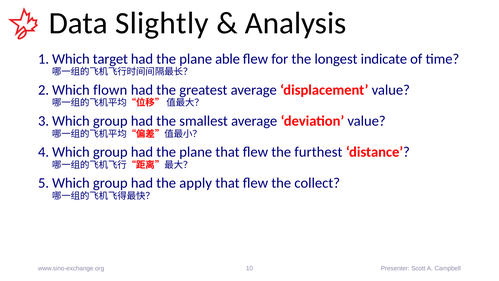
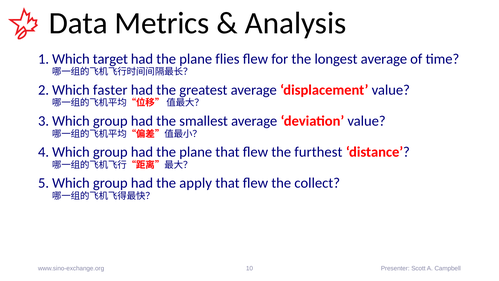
Slightly: Slightly -> Metrics (162, 23)
able: able -> flies (227, 59)
longest indicate: indicate -> average (384, 59)
flown: flown -> faster (110, 90)
